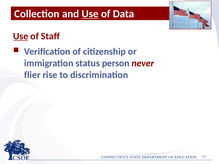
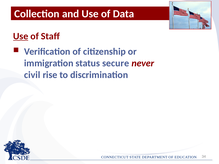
Use underline: present -> none (90, 14)
person: person -> secure (116, 63)
flier: flier -> civil (32, 75)
